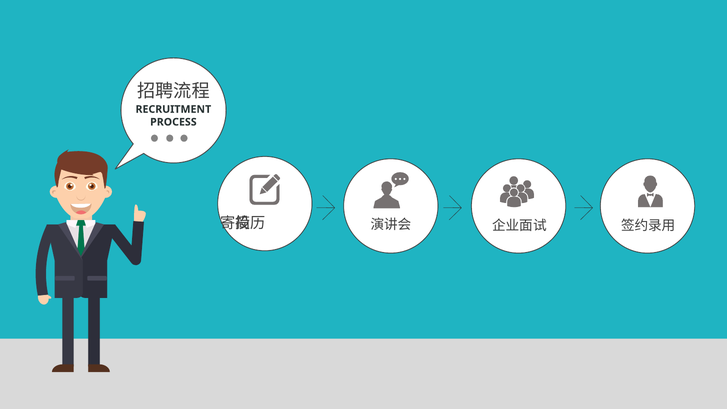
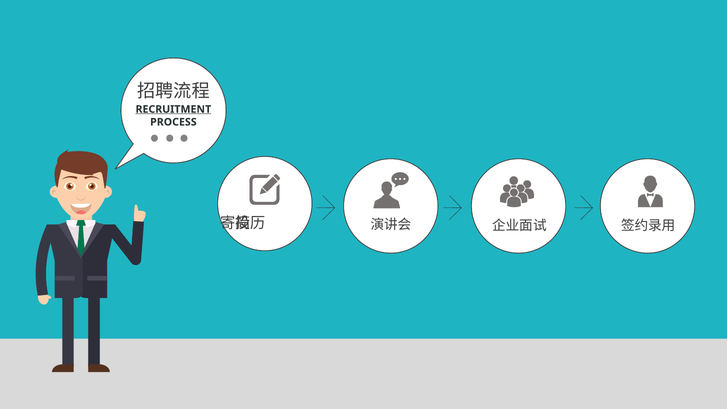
RECRUITMENT underline: none -> present (173, 109)
